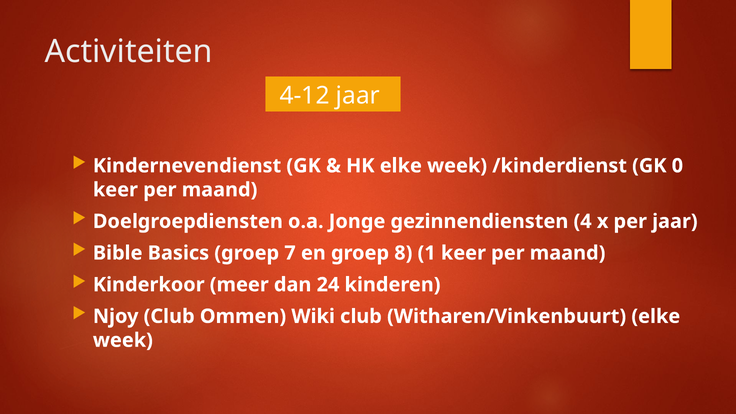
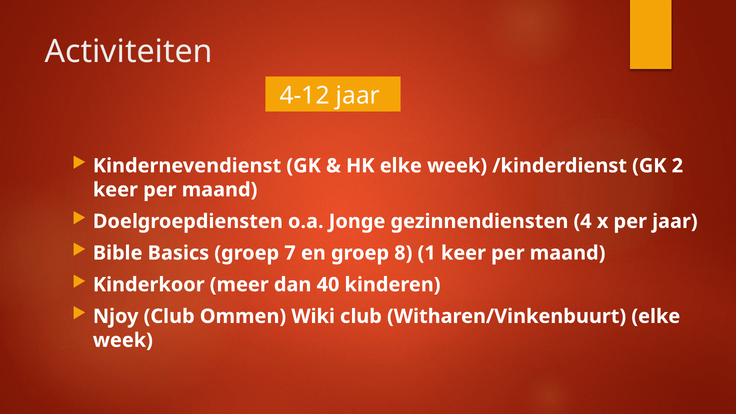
0: 0 -> 2 (677, 166)
24: 24 -> 40 (328, 285)
